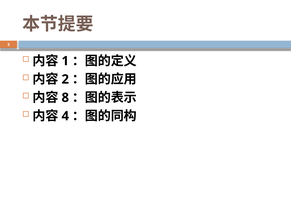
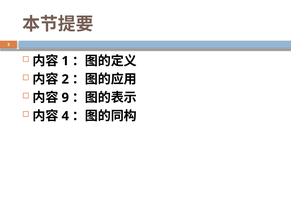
8: 8 -> 9 (65, 98)
